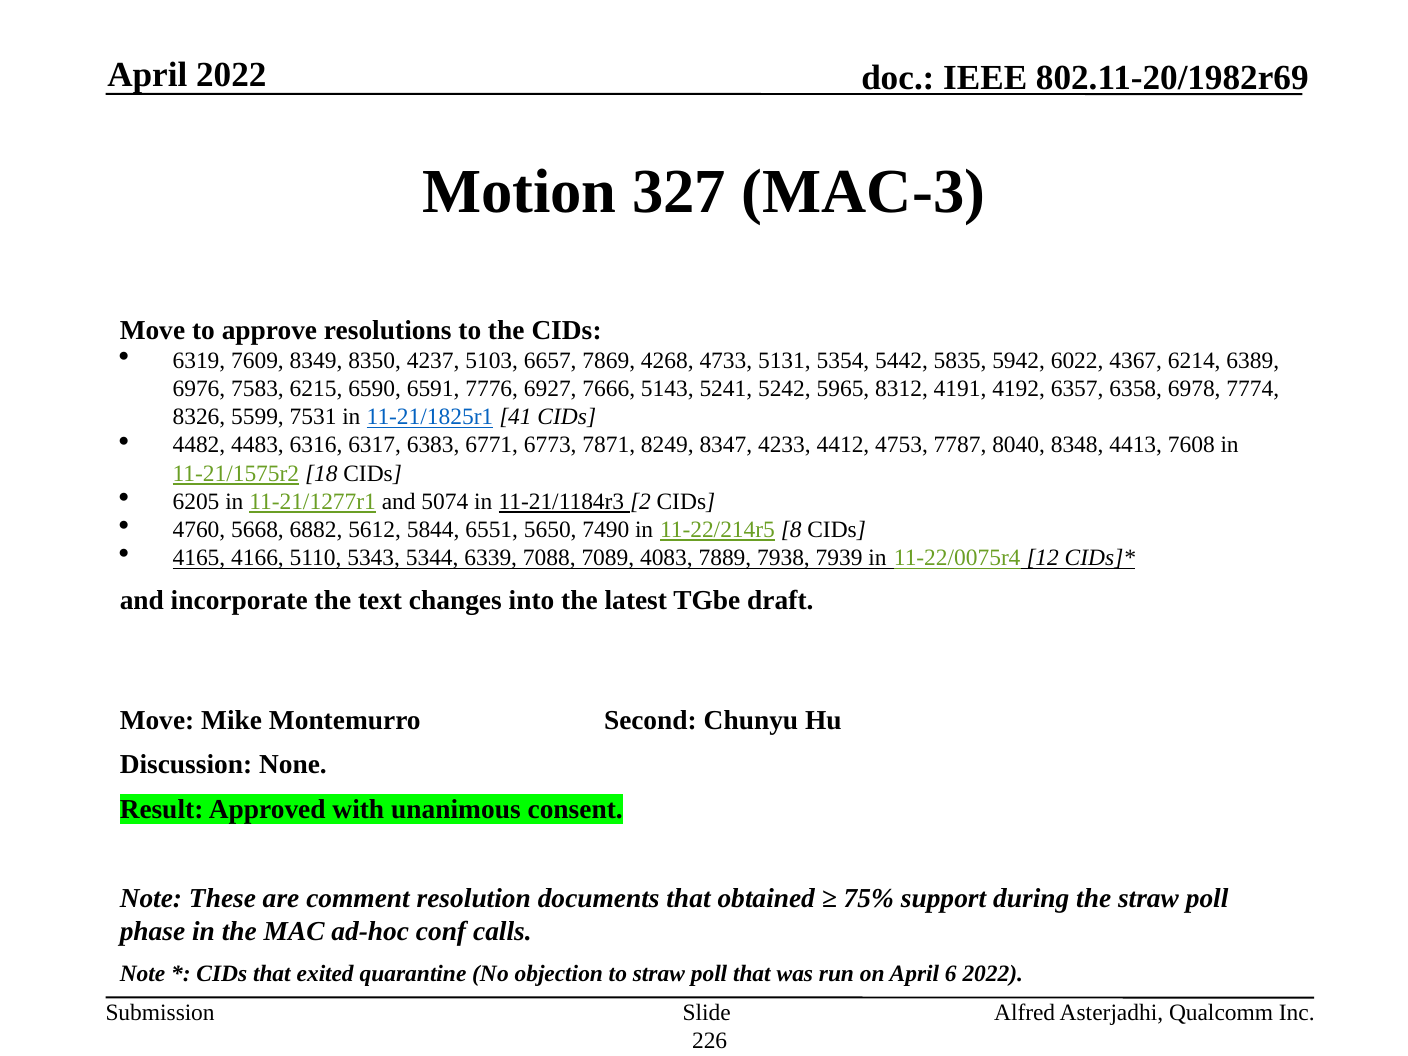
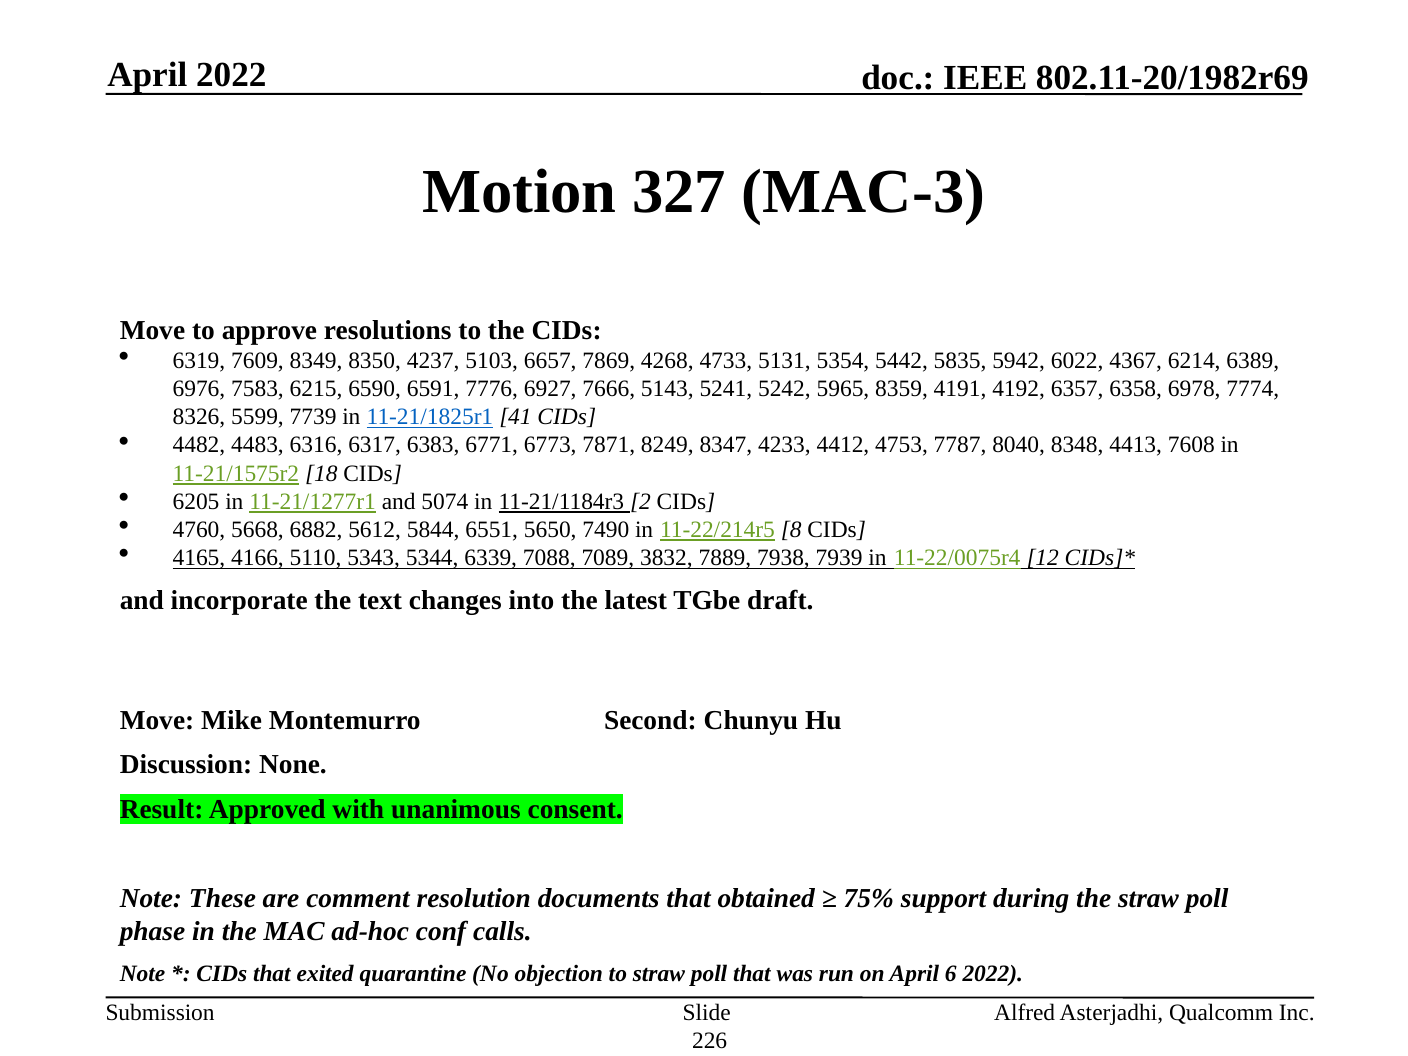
8312: 8312 -> 8359 (902, 389)
7531: 7531 -> 7739 (313, 417)
4083: 4083 -> 3832 (666, 558)
